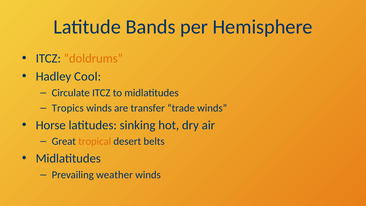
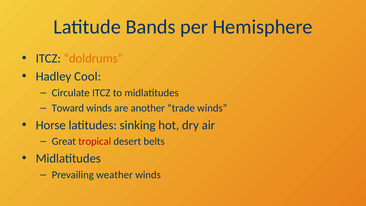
Tropics: Tropics -> Toward (68, 108)
transfer: transfer -> another (148, 108)
tropical colour: orange -> red (95, 141)
